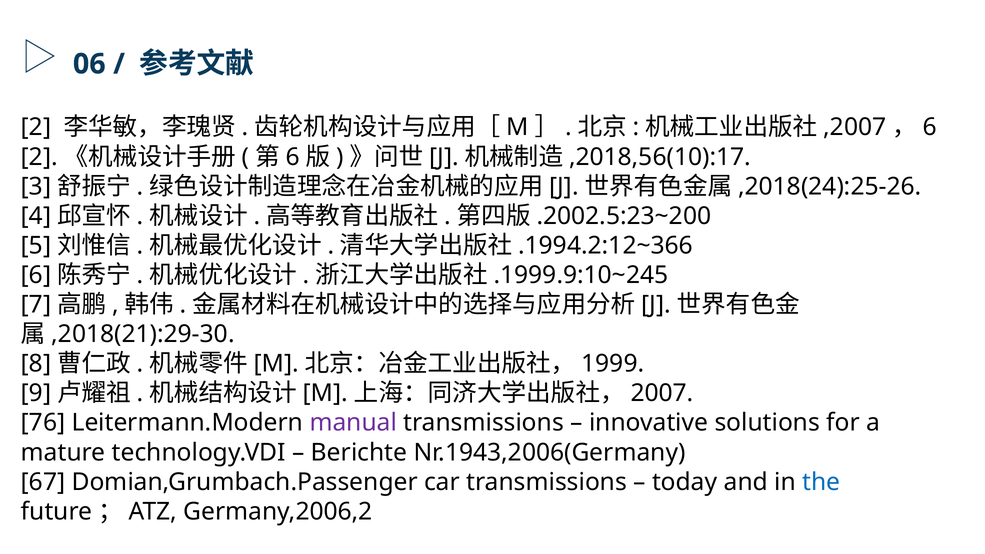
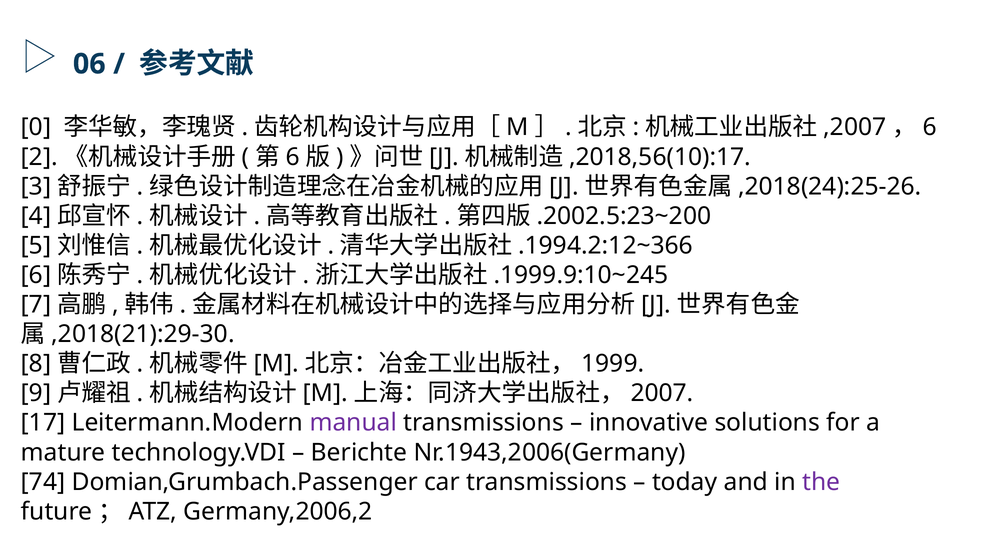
2: 2 -> 0 (36, 127)
76: 76 -> 17 (43, 423)
67: 67 -> 74 (43, 482)
the colour: blue -> purple (821, 482)
